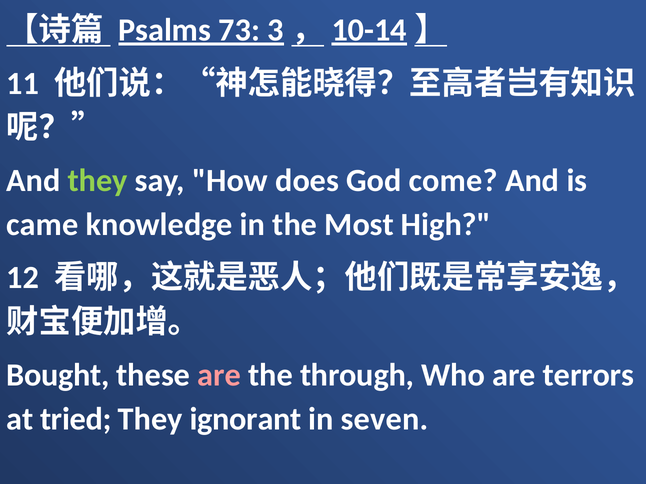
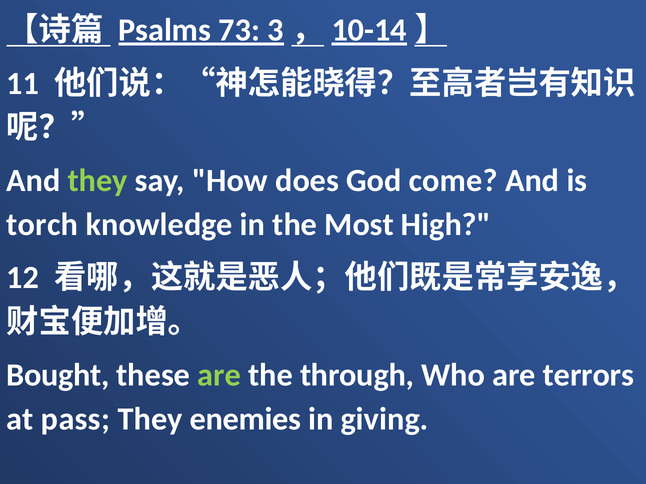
came: came -> torch (42, 225)
are colour: pink -> light green (219, 375)
tried: tried -> pass (75, 420)
ignorant: ignorant -> enemies (246, 420)
seven: seven -> giving (385, 420)
